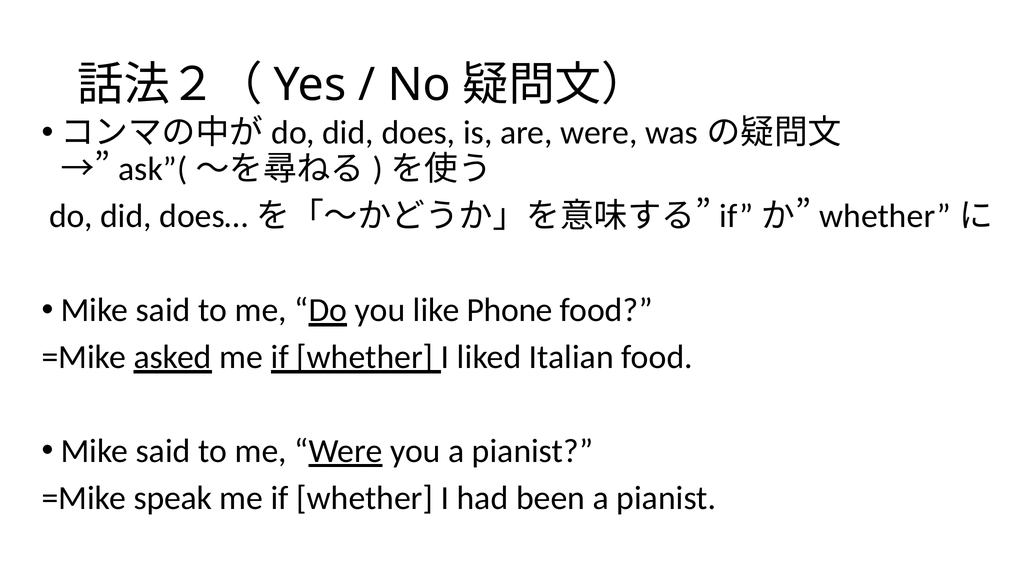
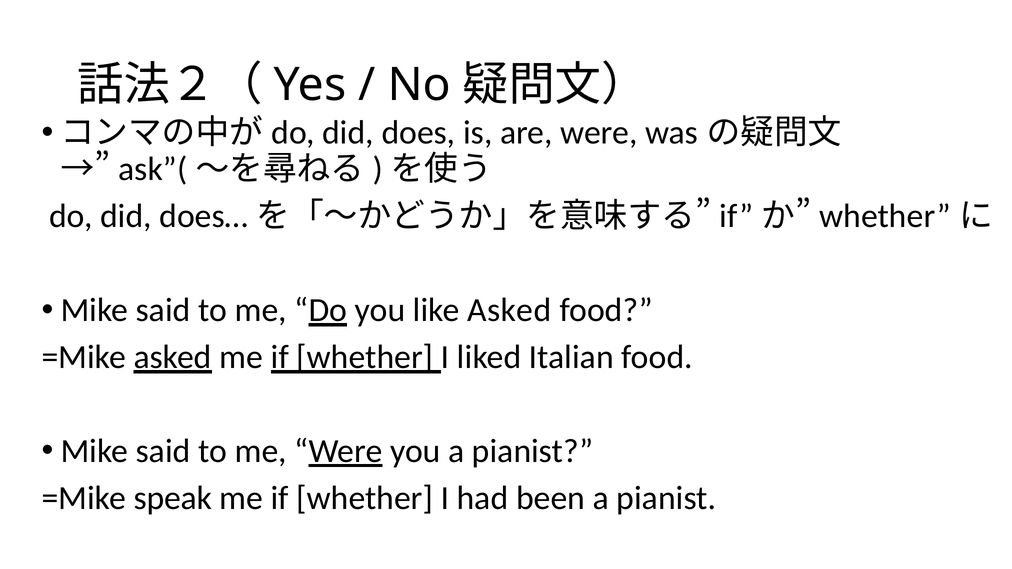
like Phone: Phone -> Asked (509, 310)
